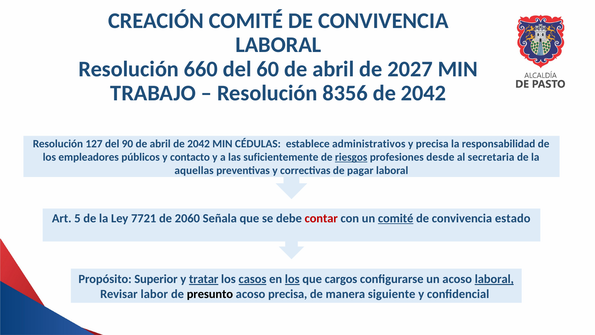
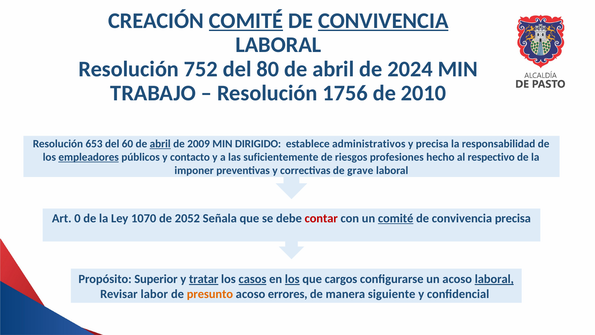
COMITÉ underline: none -> present (246, 21)
CONVIVENCIA underline: none -> present (383, 21)
660: 660 -> 752 (201, 69)
60: 60 -> 80 (268, 69)
2027: 2027 -> 2024 (410, 69)
8356: 8356 -> 1756 (345, 93)
2042: 2042 -> 2010 (424, 93)
127: 127 -> 653 (94, 144)
90: 90 -> 60 (127, 144)
abril underline: none -> present (160, 144)
2042: 2042 -> 2009 (199, 144)
CÉDULAS: CÉDULAS -> DIRIGIDO (258, 144)
empleadores underline: none -> present (89, 157)
riesgos underline: present -> none (351, 157)
desde: desde -> hecho (440, 157)
secretaria: secretaria -> respectivo (491, 157)
aquellas: aquellas -> imponer (194, 170)
pagar: pagar -> grave (360, 170)
5: 5 -> 0 (77, 218)
7721: 7721 -> 1070 (144, 218)
2060: 2060 -> 2052 (187, 218)
convivencia estado: estado -> precisa (513, 218)
presunto colour: black -> orange (210, 294)
acoso precisa: precisa -> errores (288, 294)
